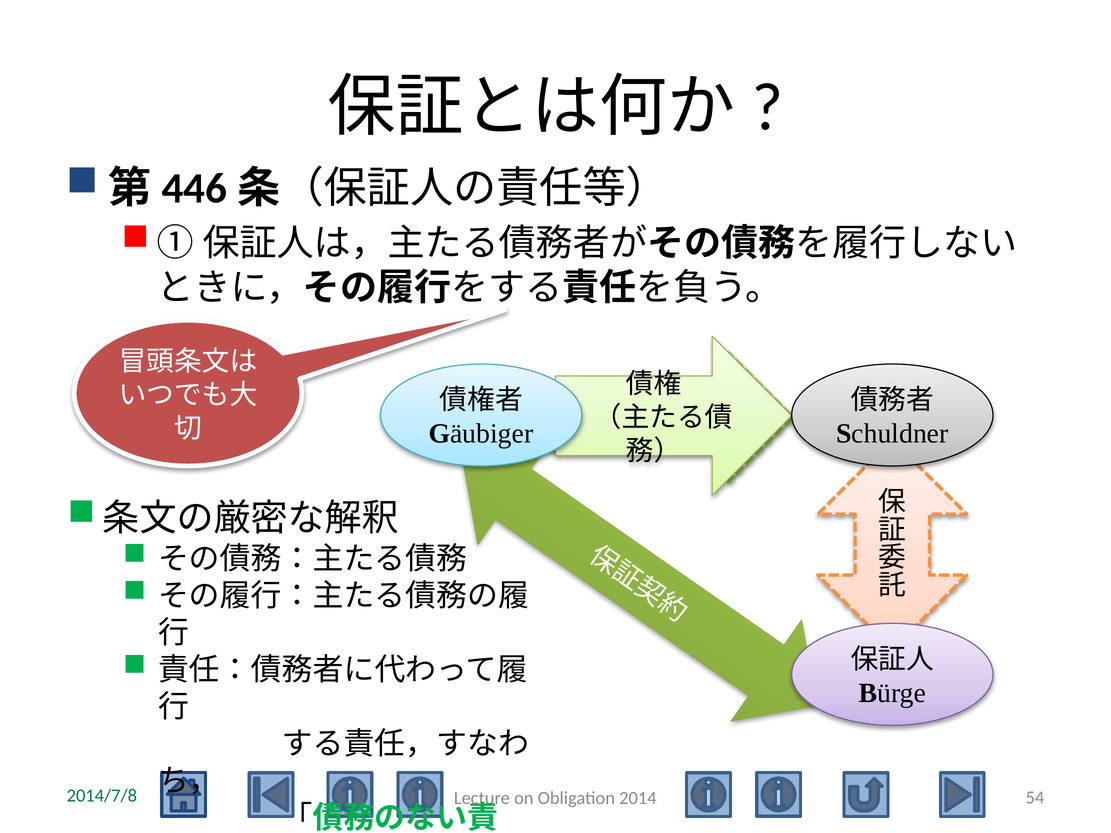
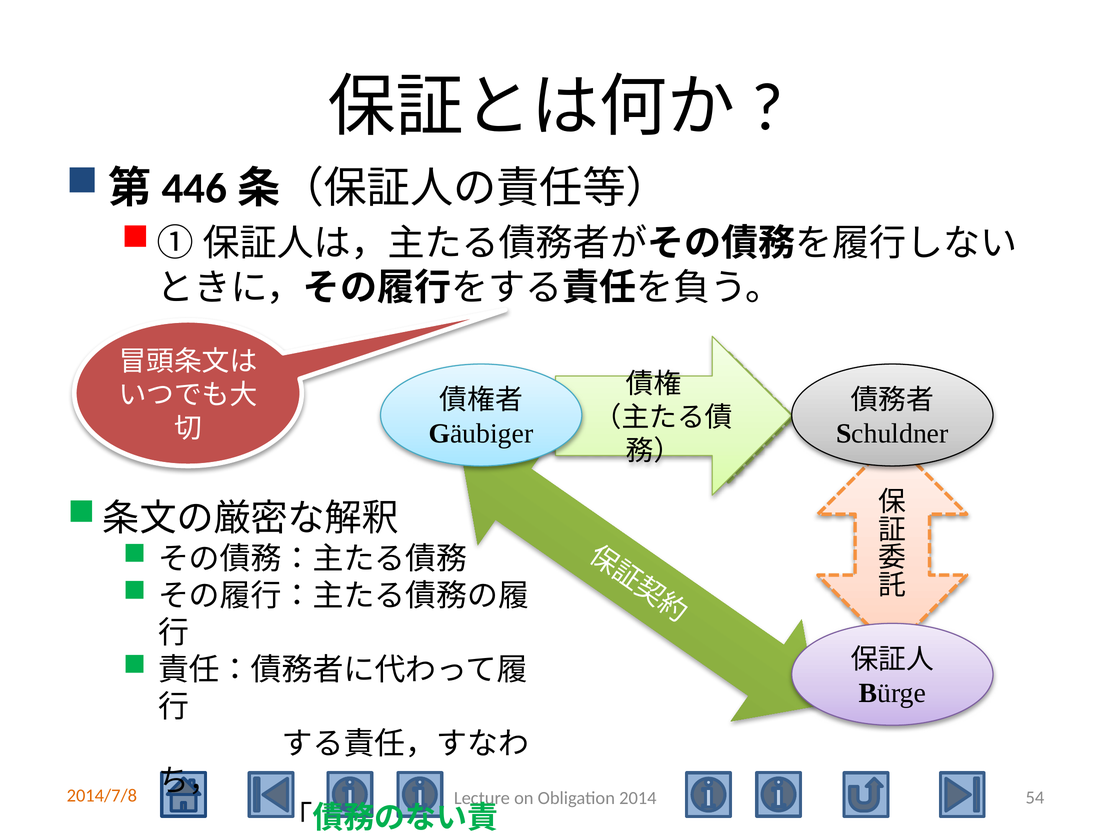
2014/7/8 colour: green -> orange (102, 796)
